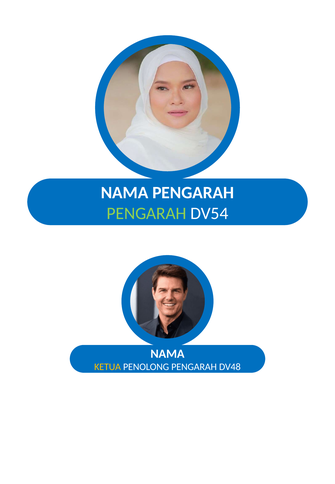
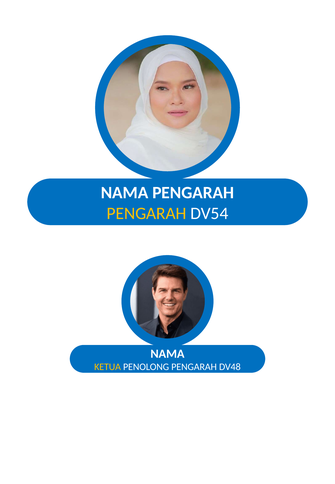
PENGARAH colour: light green -> yellow (147, 213)
